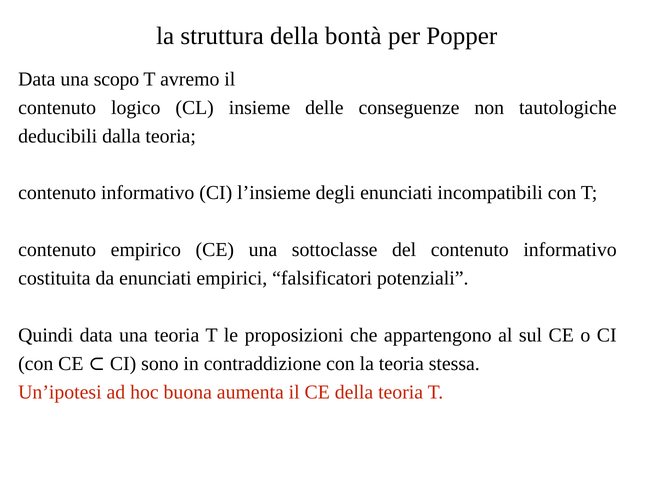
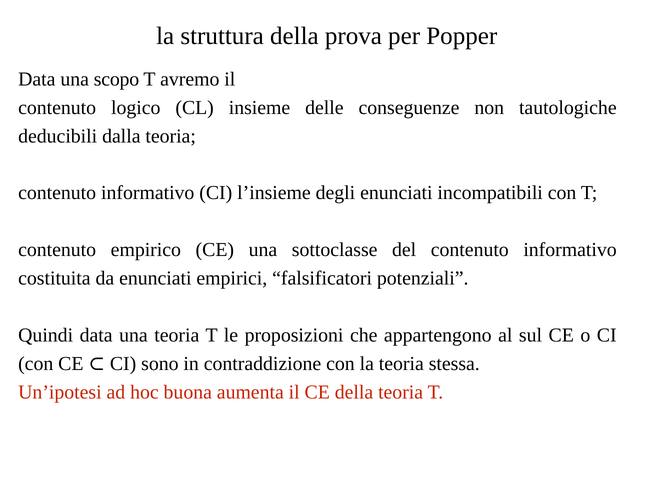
bontà: bontà -> prova (353, 36)
